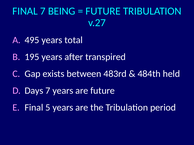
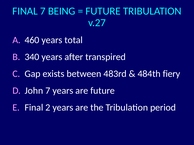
495: 495 -> 460 (32, 40)
195: 195 -> 340 (32, 57)
held: held -> fiery (171, 74)
Days: Days -> John (34, 91)
5: 5 -> 2 (48, 108)
